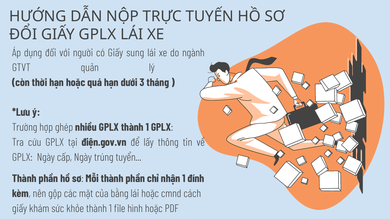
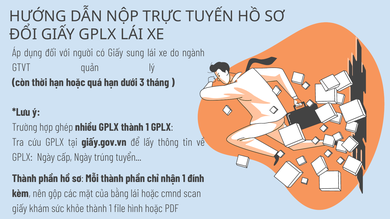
điện.gov.vn: điện.gov.vn -> giấy.gov.vn (104, 143)
cách: cách -> scan (192, 194)
